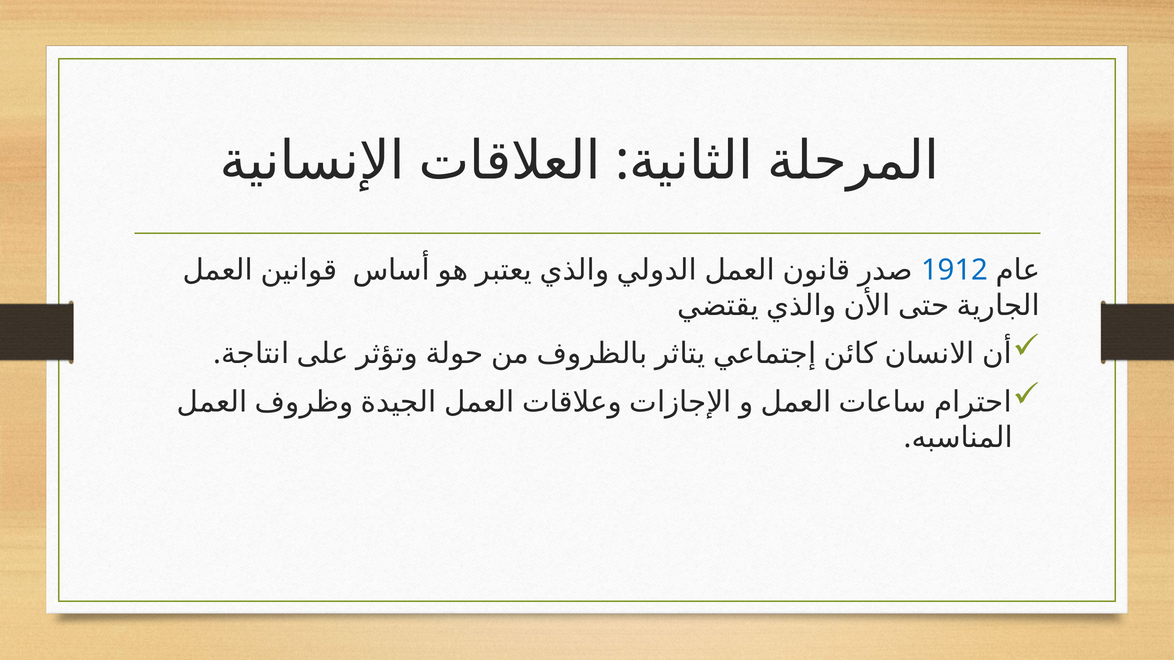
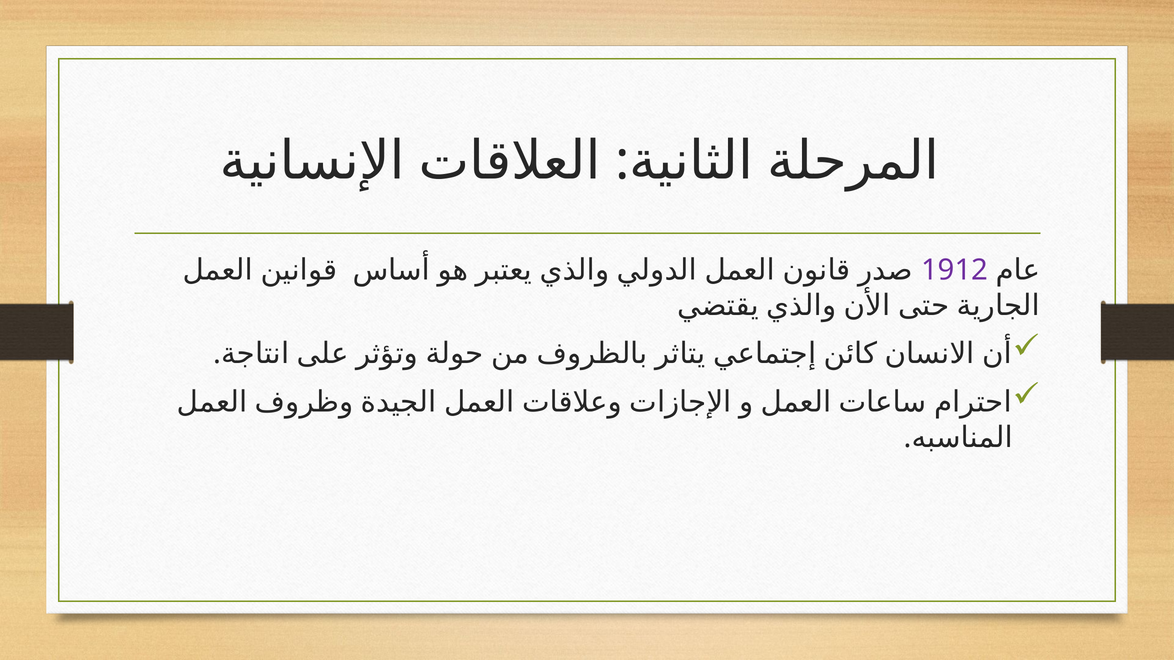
1912 colour: blue -> purple (955, 270)
